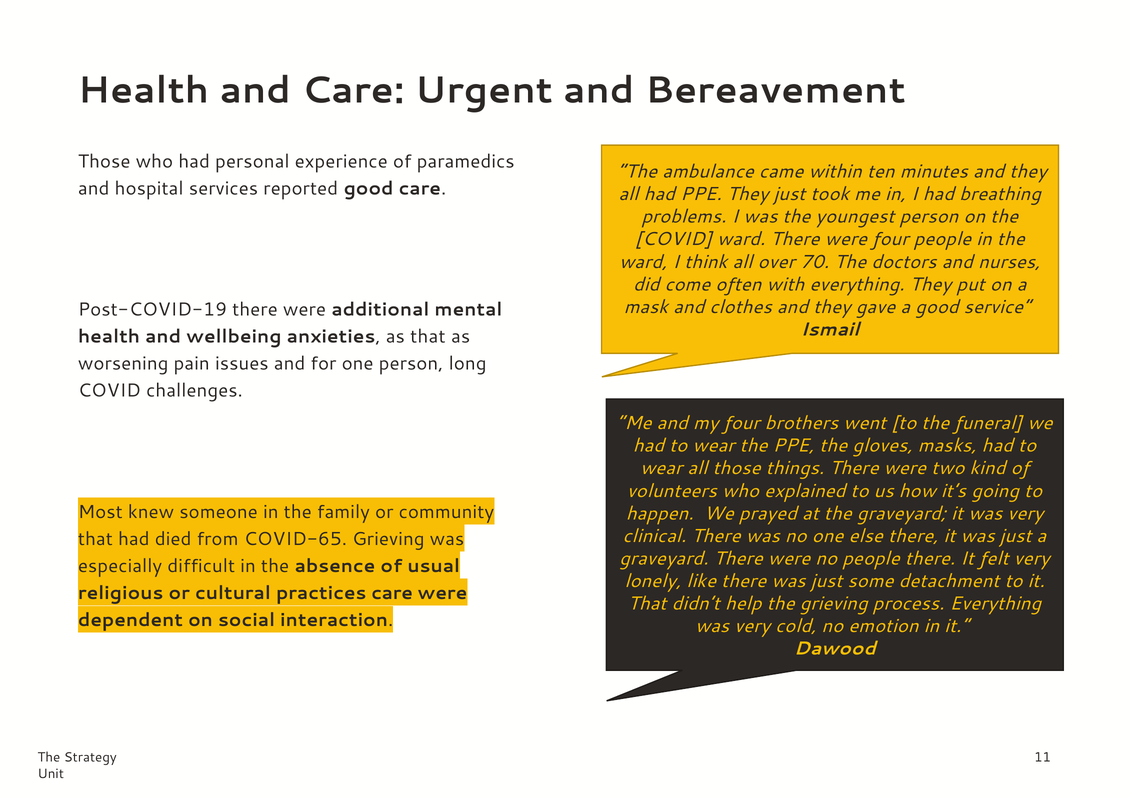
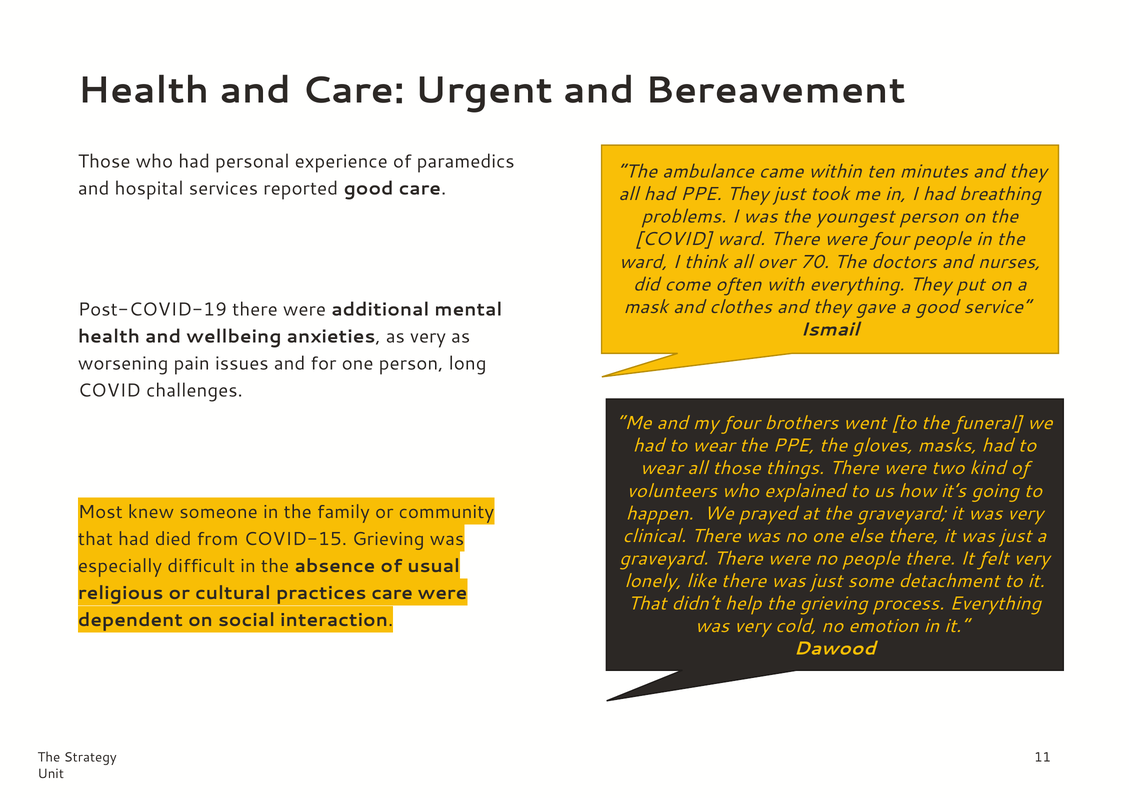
as that: that -> very (428, 337)
COVID-65: COVID-65 -> COVID-15 (295, 539)
